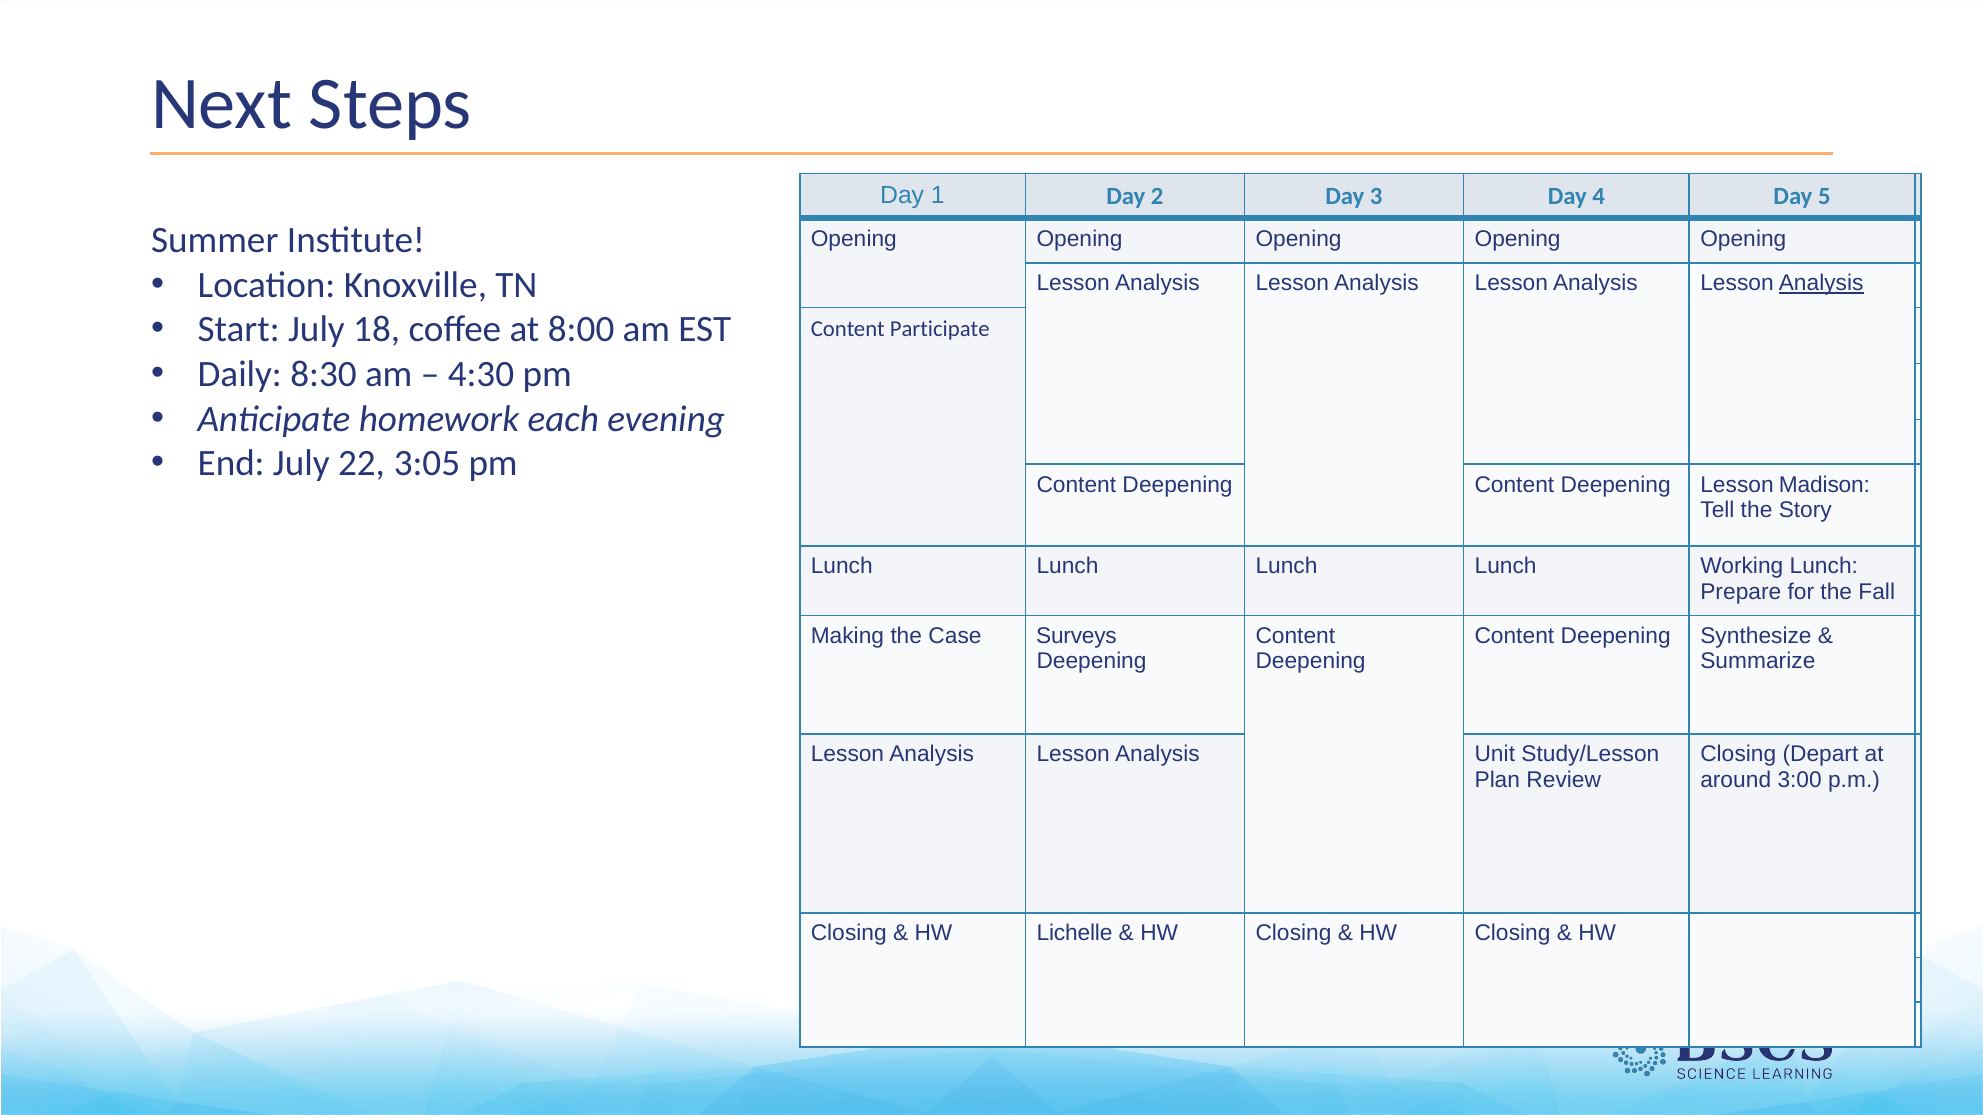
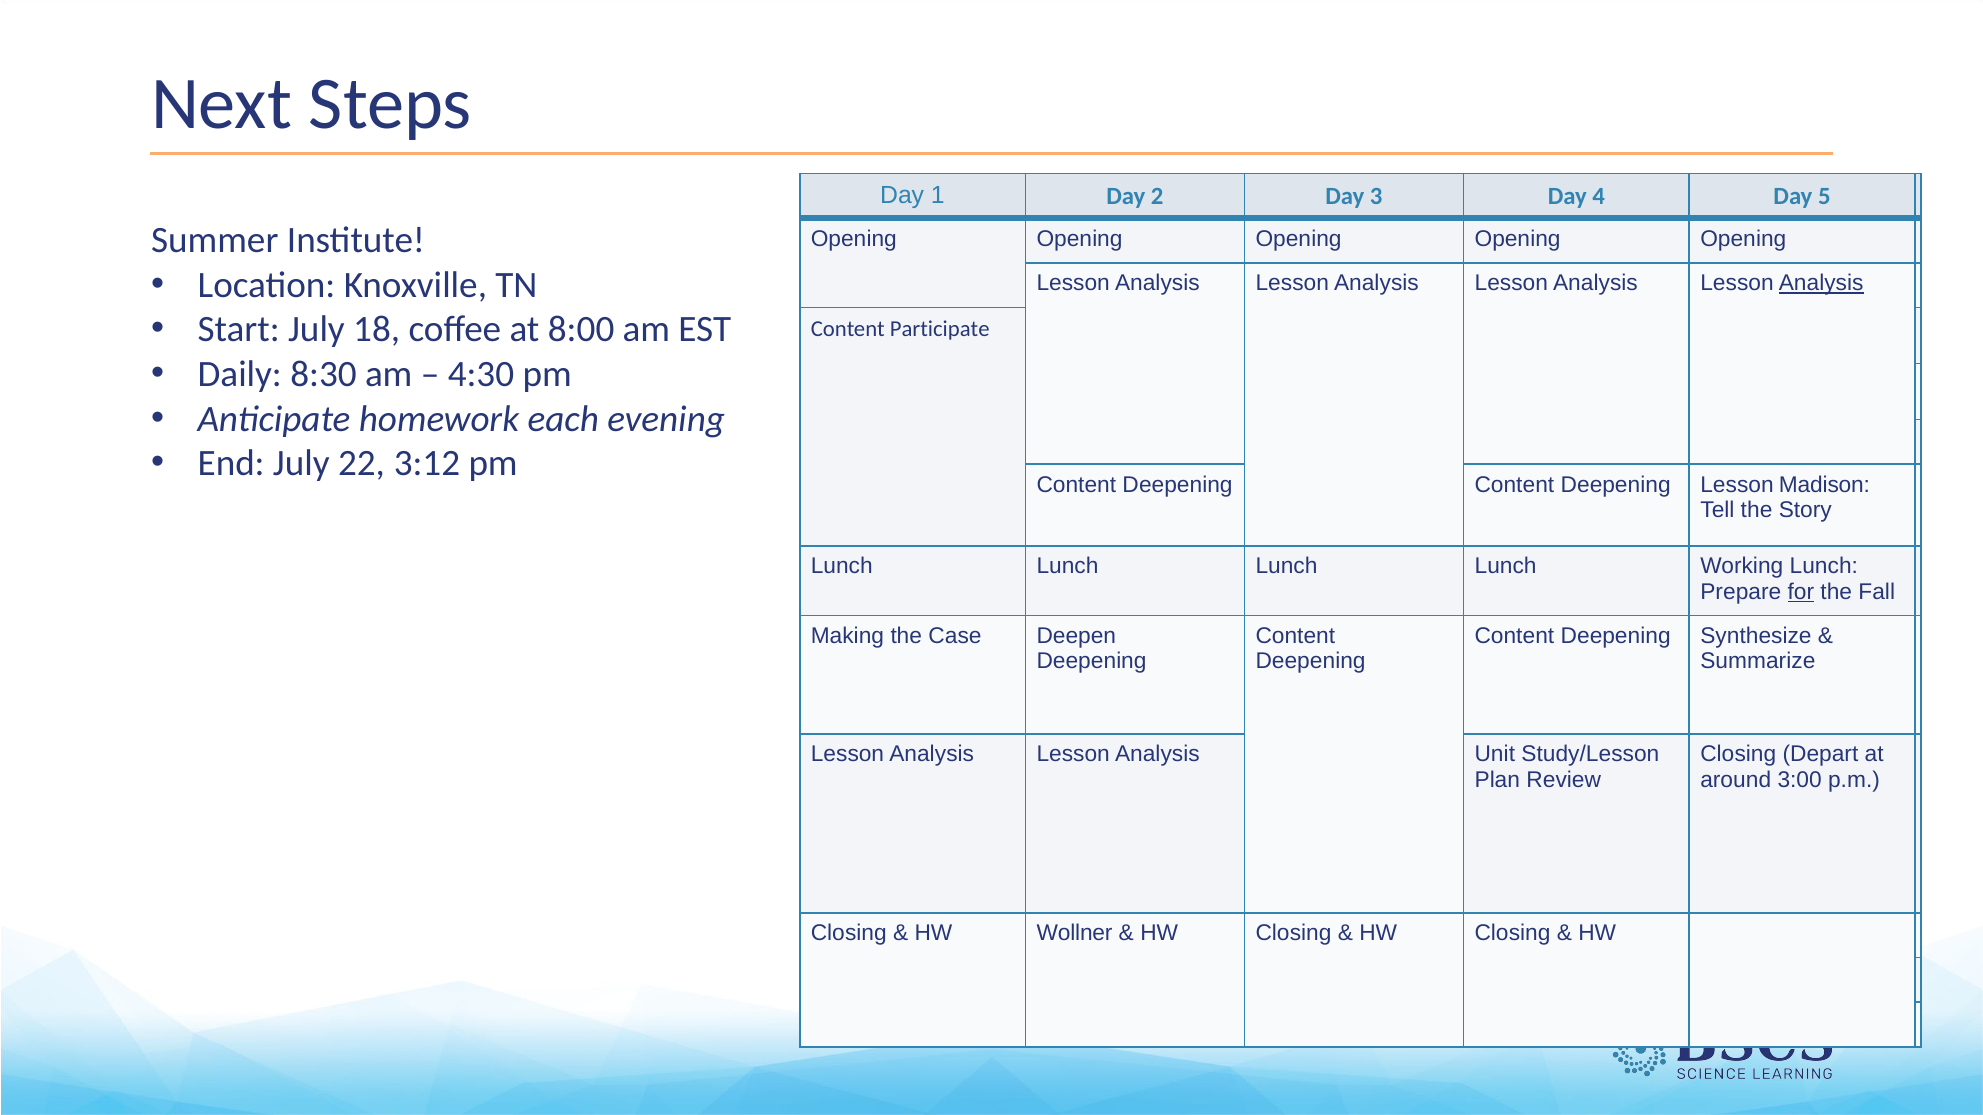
3:05: 3:05 -> 3:12 (427, 464)
for underline: none -> present (1801, 592)
Surveys: Surveys -> Deepen (1076, 636)
Lichelle: Lichelle -> Wollner (1075, 934)
